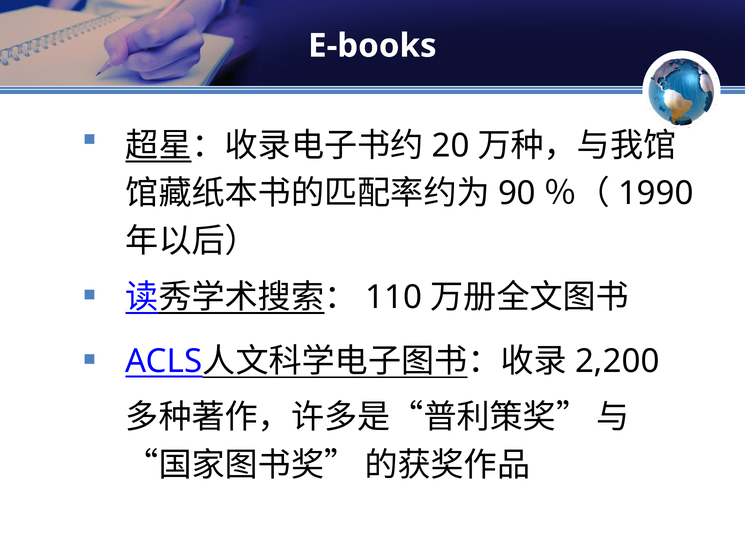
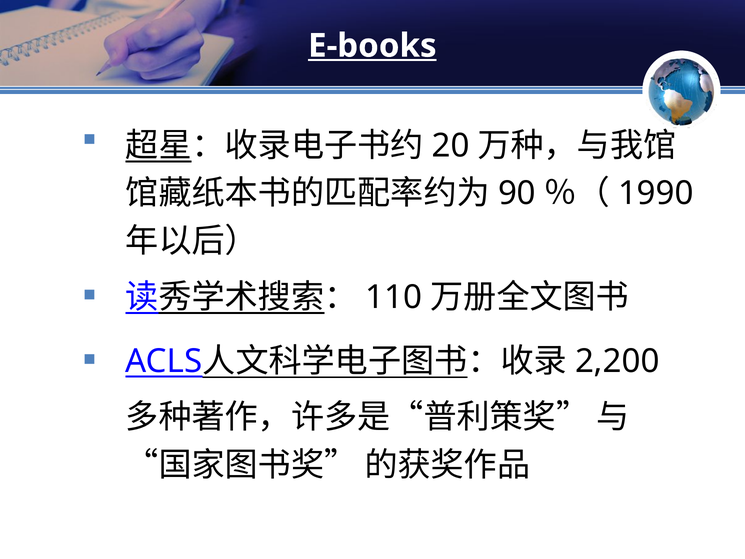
E-books underline: none -> present (372, 46)
